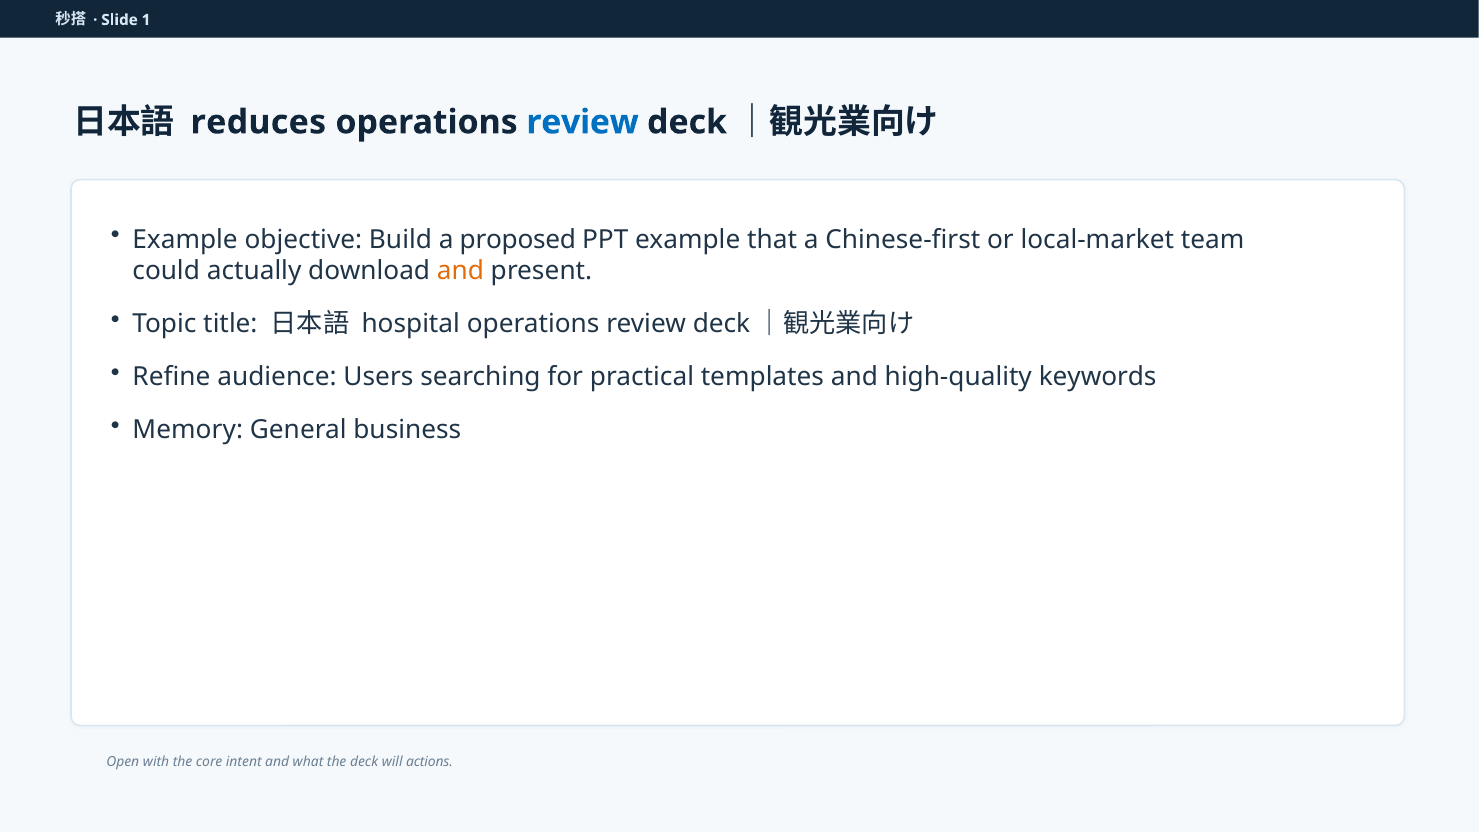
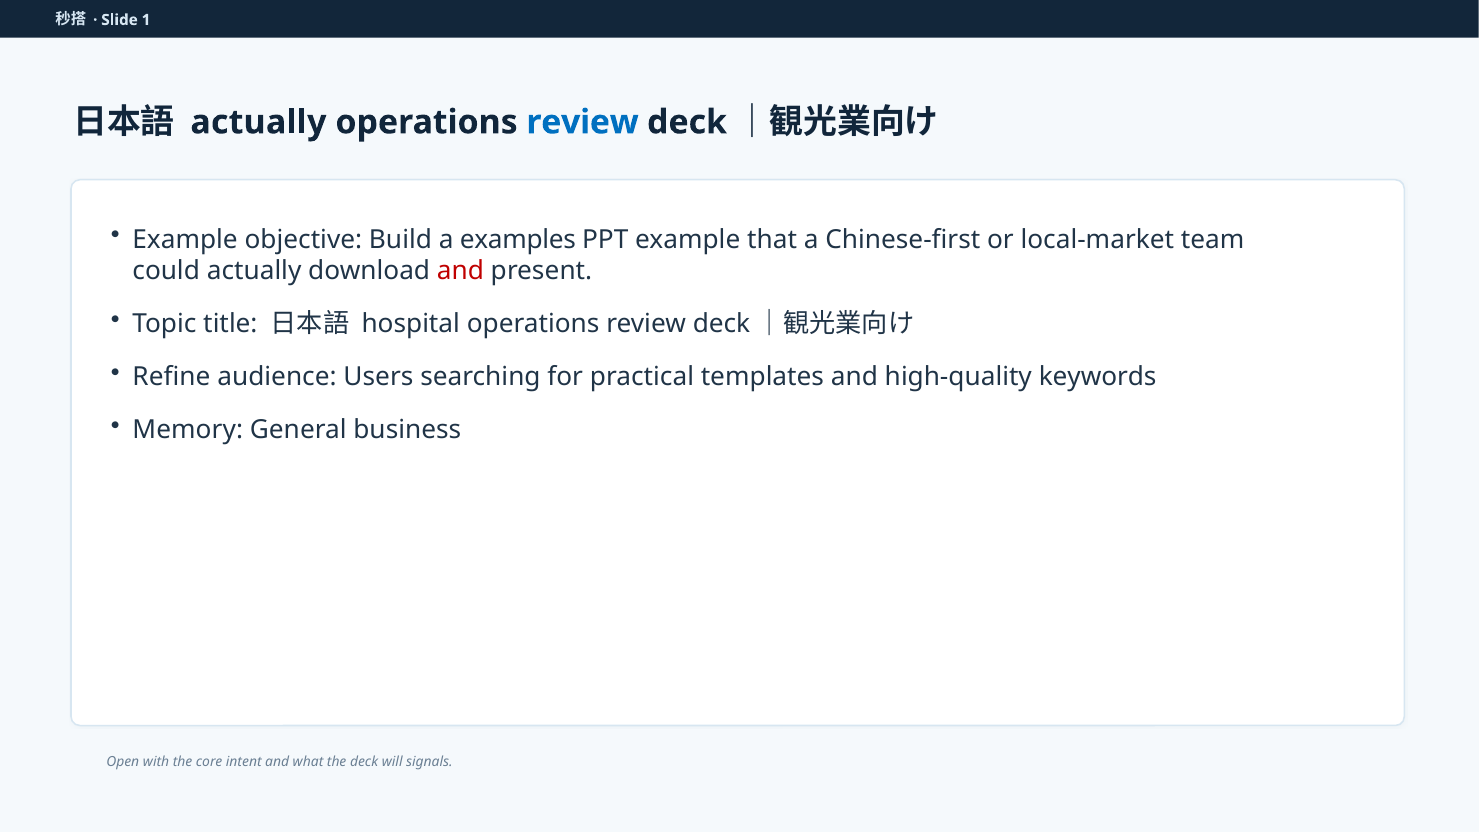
reduces: reduces -> actually (258, 122)
proposed: proposed -> examples (518, 239)
and colour: orange -> red (460, 271)
actions: actions -> signals (429, 762)
